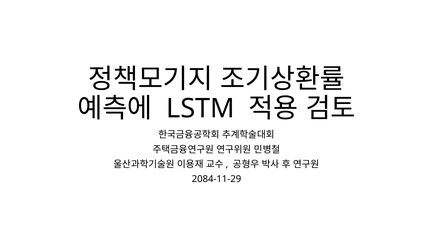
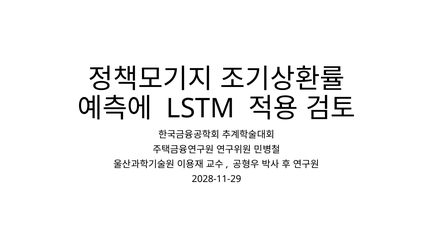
2084-11-29: 2084-11-29 -> 2028-11-29 (216, 179)
